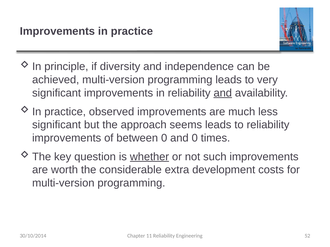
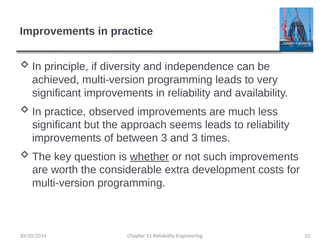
and underline: present -> none (223, 93)
between 0: 0 -> 3 (164, 138)
and 0: 0 -> 3 (195, 138)
